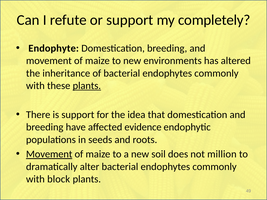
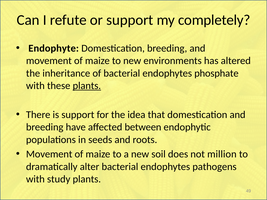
of bacterial endophytes commonly: commonly -> phosphate (216, 73)
evidence: evidence -> between (143, 127)
Movement underline: present -> none (49, 154)
alter bacterial endophytes commonly: commonly -> pathogens (215, 167)
block: block -> study (59, 179)
